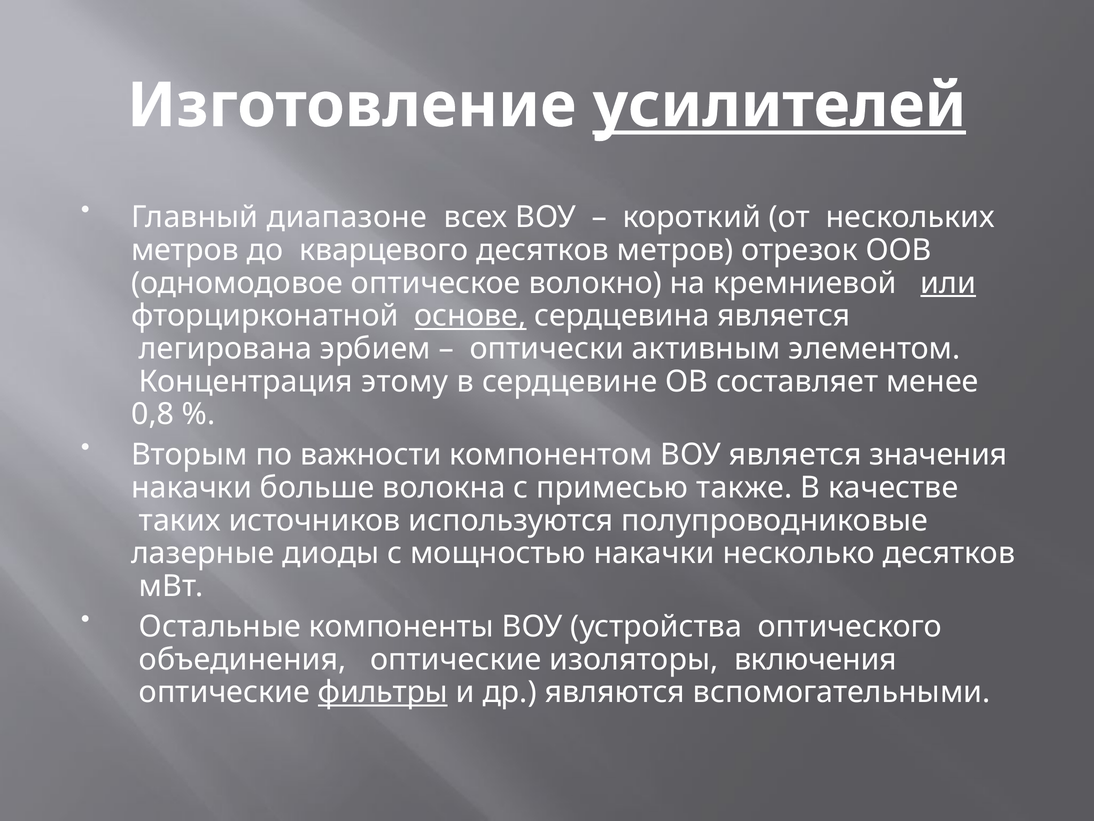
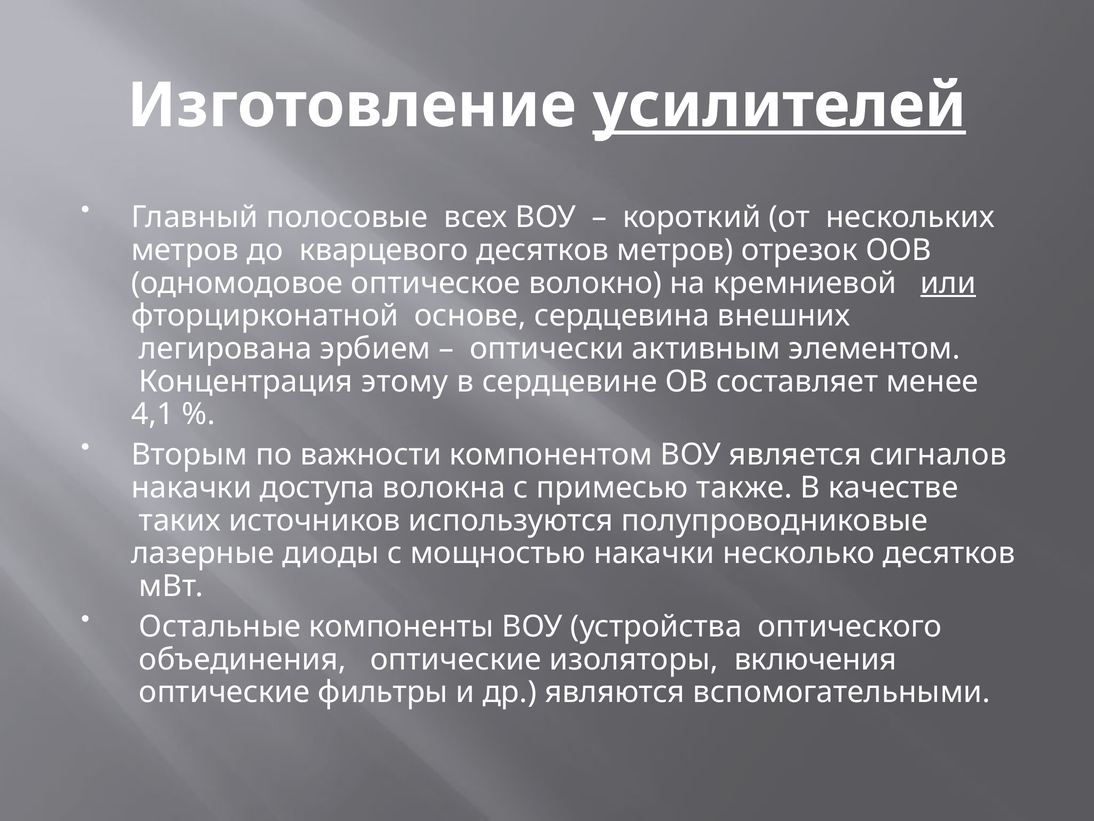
диапазоне: диапазоне -> полосовые (347, 217)
основе underline: present -> none (470, 316)
сердцевина является: является -> внешних (784, 316)
0,8: 0,8 -> 4,1 (153, 414)
значения: значения -> сигналов (938, 455)
больше: больше -> доступа (317, 487)
фильтры underline: present -> none (383, 692)
